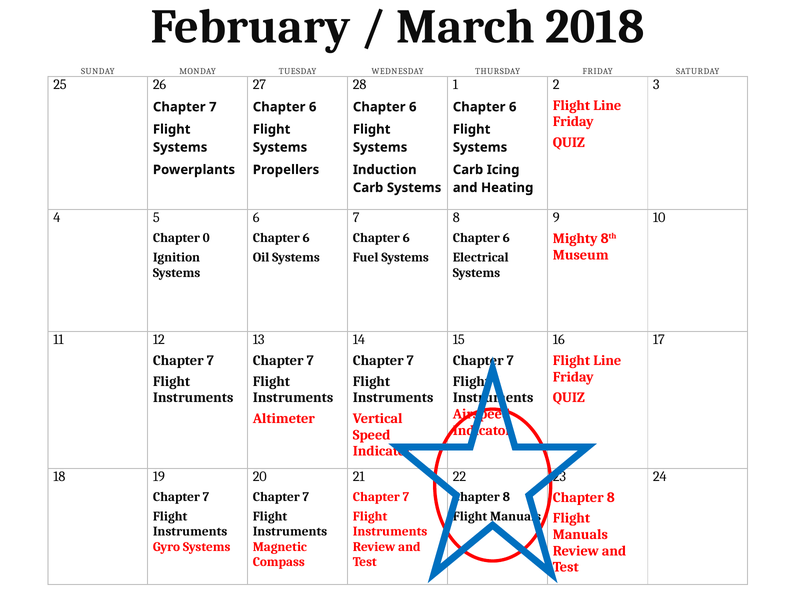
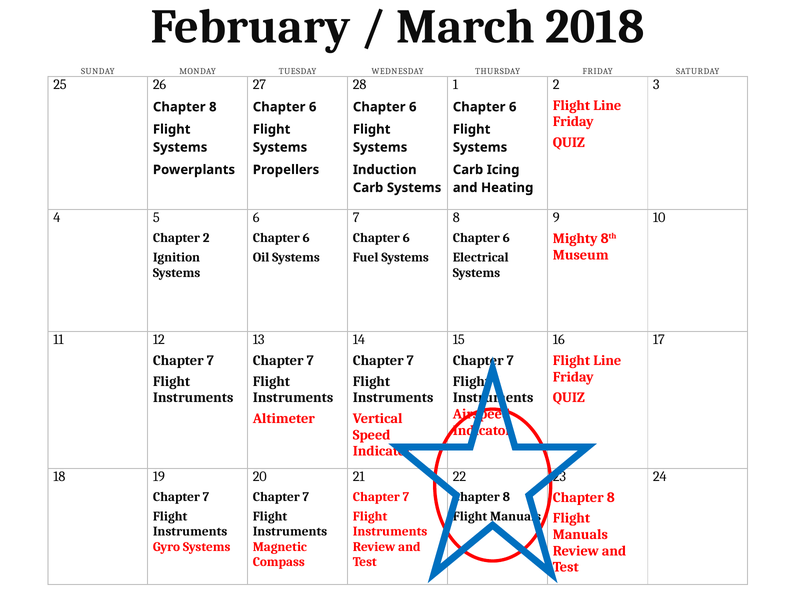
7: 7 -> 8 (213, 107)
Chapter 0: 0 -> 2 (206, 238)
